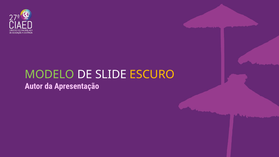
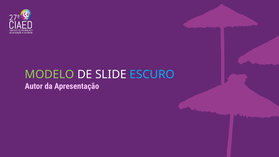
ESCURO colour: yellow -> light blue (152, 75)
